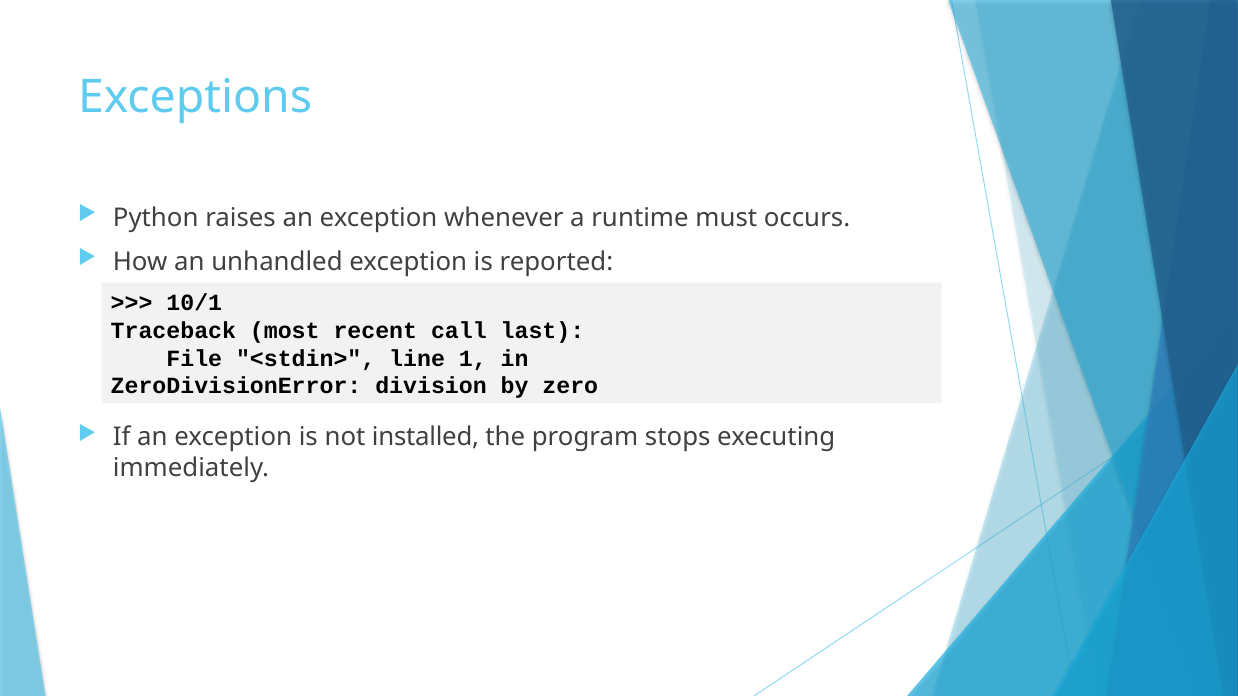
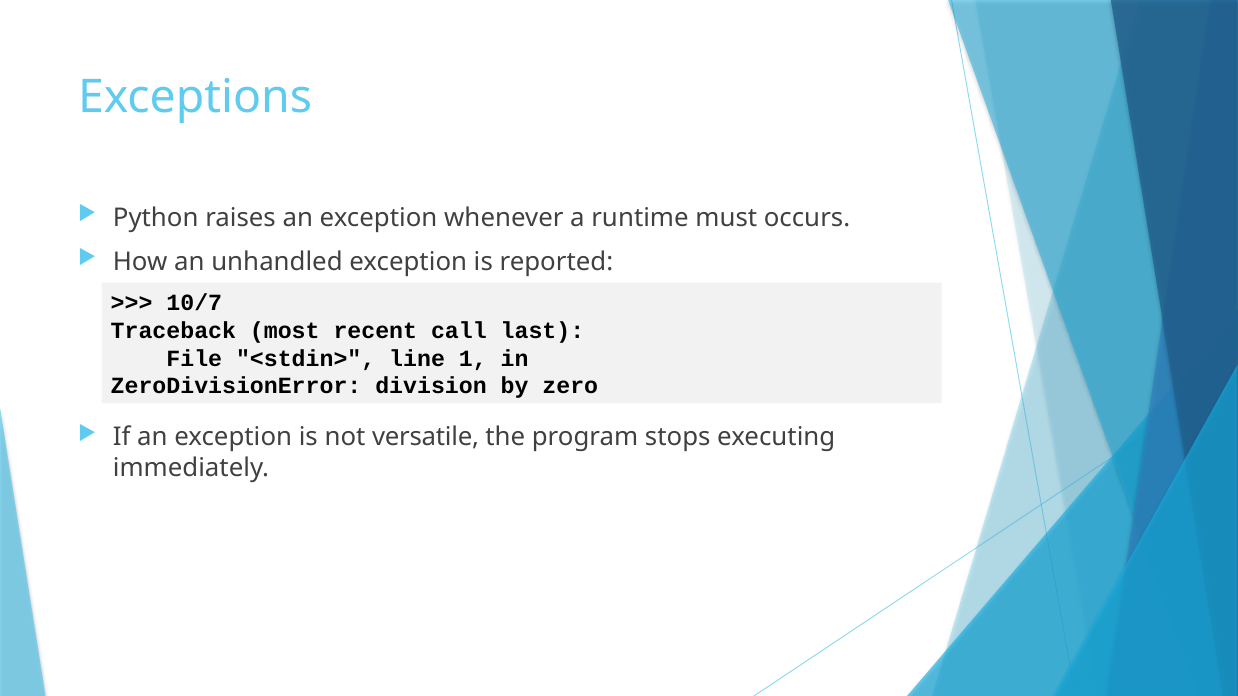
10/1: 10/1 -> 10/7 (194, 303)
installed: installed -> versatile (425, 437)
